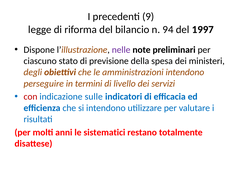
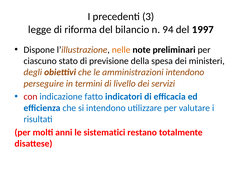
9: 9 -> 3 (148, 17)
nelle colour: purple -> orange (121, 50)
sulle: sulle -> fatto (94, 97)
